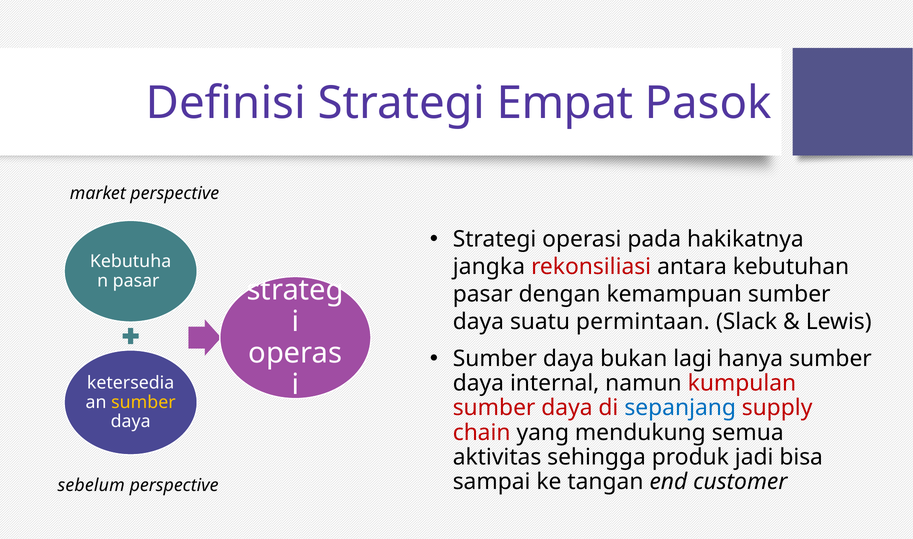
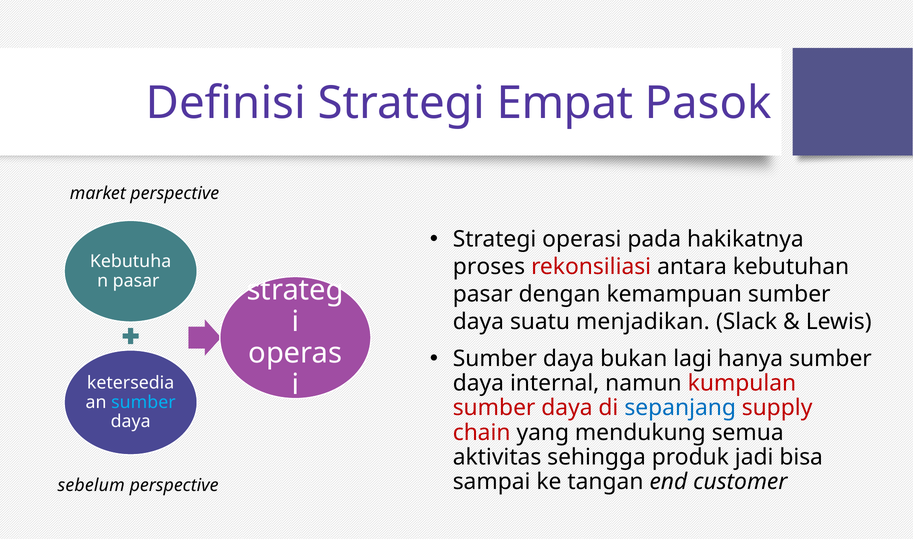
jangka: jangka -> proses (489, 267)
permintaan: permintaan -> menjadikan (643, 322)
sumber colour: yellow -> light blue (143, 402)
